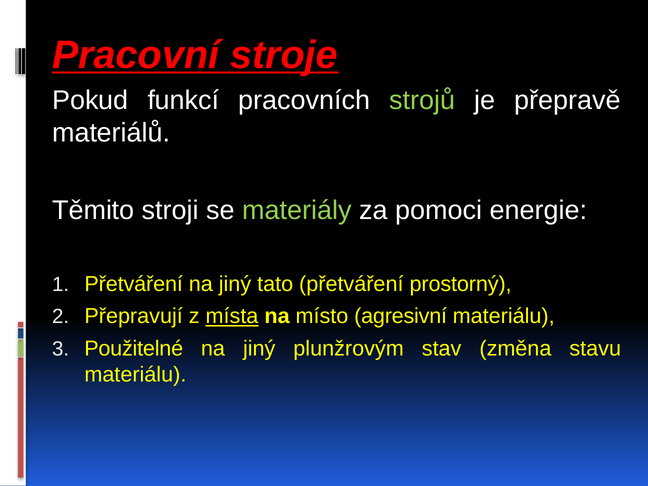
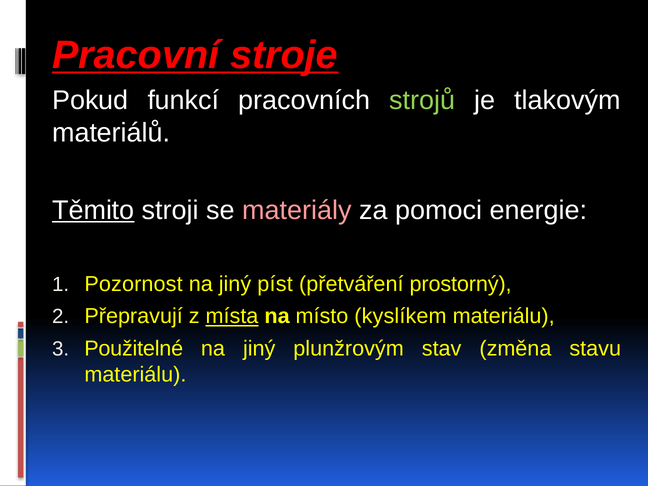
přepravě: přepravě -> tlakovým (568, 101)
Těmito underline: none -> present (93, 210)
materiály colour: light green -> pink (297, 210)
Přetváření: Přetváření -> Pozornost (134, 284)
tato: tato -> píst (275, 284)
agresivní: agresivní -> kyslíkem (400, 316)
